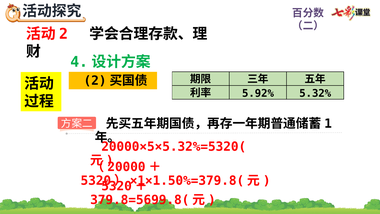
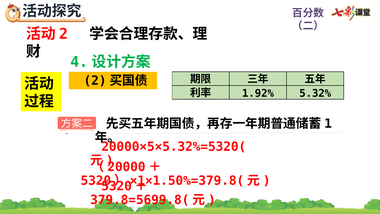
5.92%: 5.92% -> 1.92% (258, 93)
